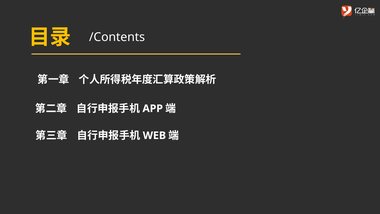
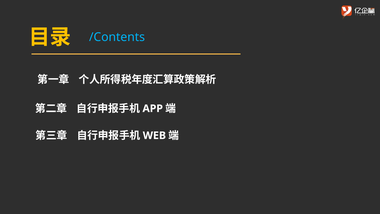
/Contents colour: white -> light blue (117, 37)
